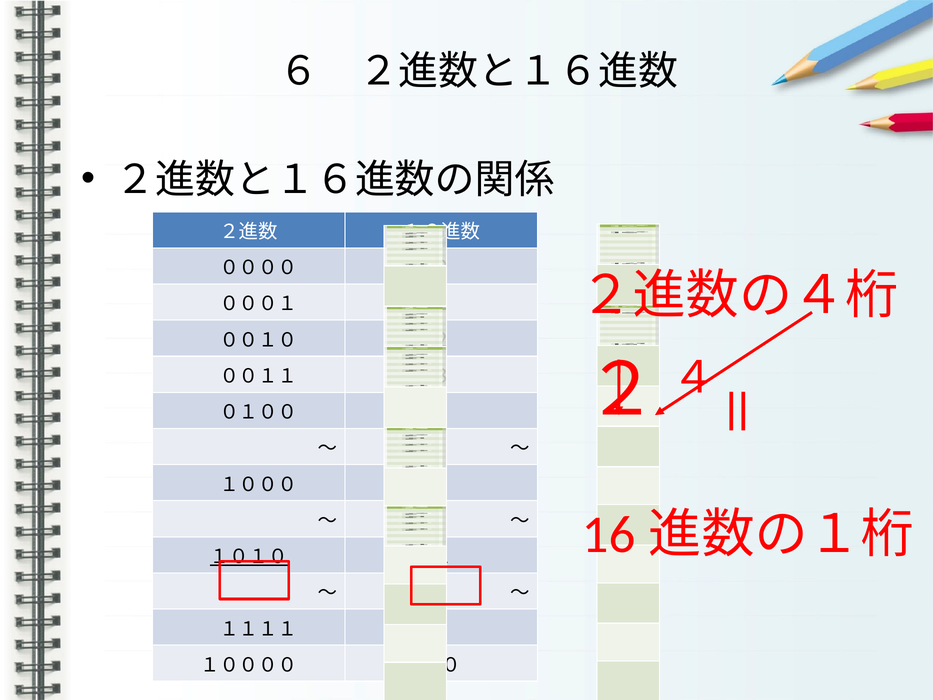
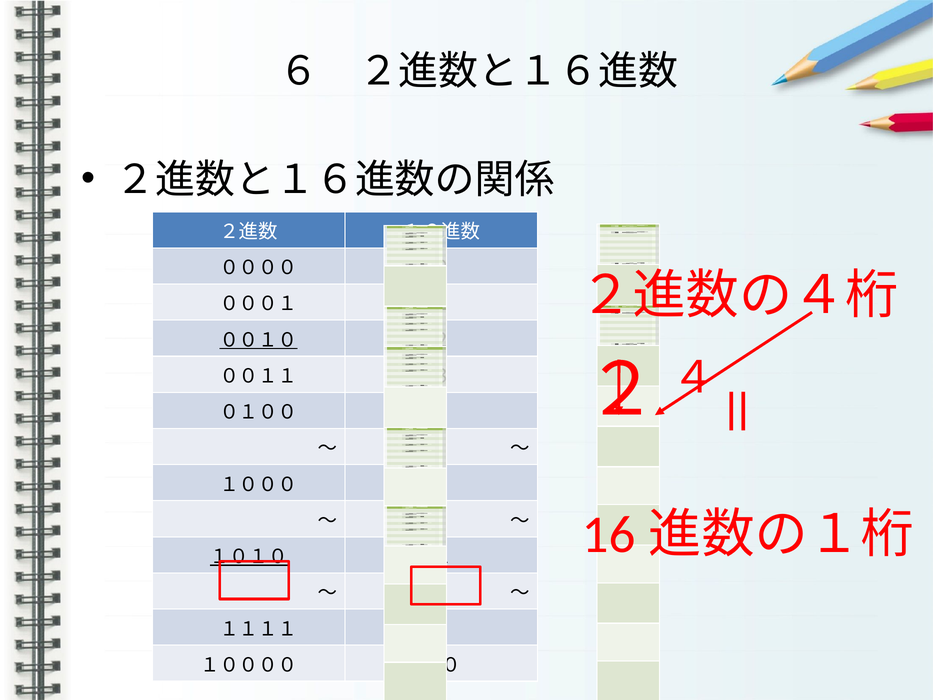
００１０ underline: none -> present (258, 340)
